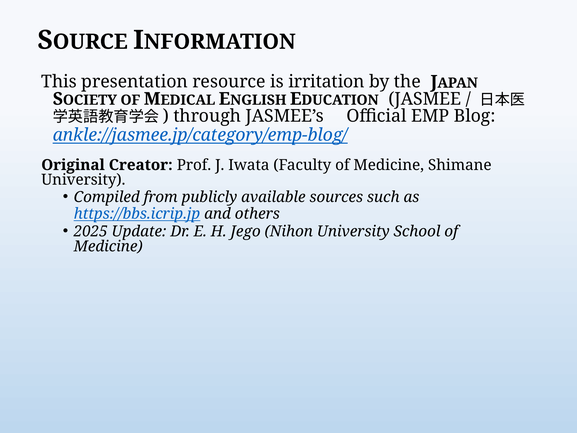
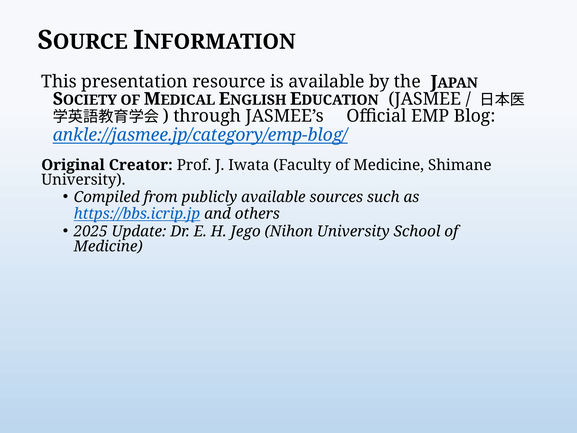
is irritation: irritation -> available (326, 82)
